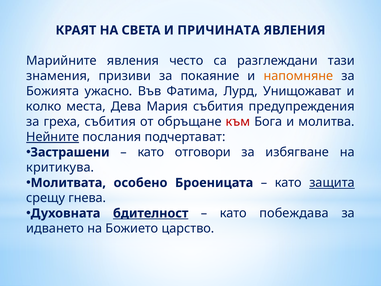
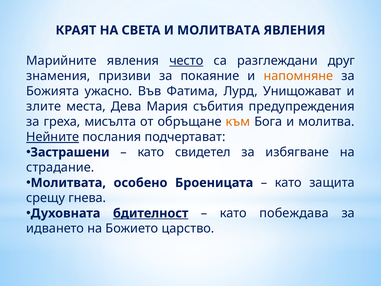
И ПРИЧИНАТА: ПРИЧИНАТА -> МОЛИТВАТА (219, 30)
често underline: none -> present (186, 61)
тази: тази -> друг (341, 61)
колко: колко -> злите (44, 106)
греха събития: събития -> мисълта (110, 122)
към colour: red -> orange (238, 122)
отговори: отговори -> свидетел (203, 152)
критикува: критикува -> страдание (60, 167)
защита underline: present -> none (332, 183)
